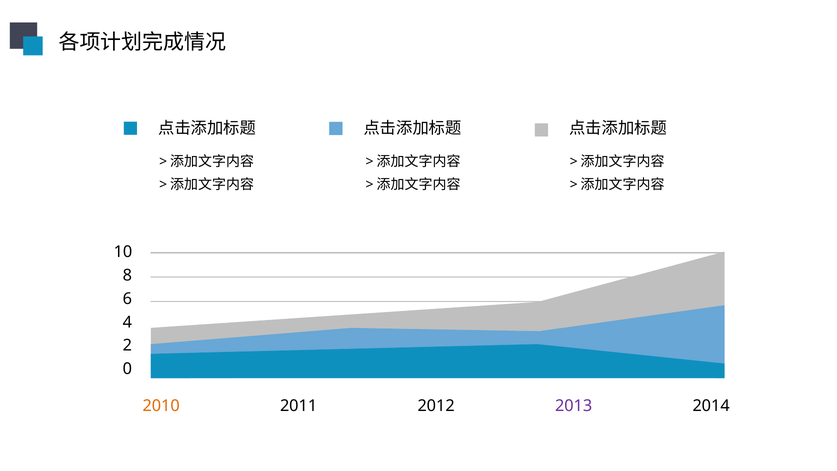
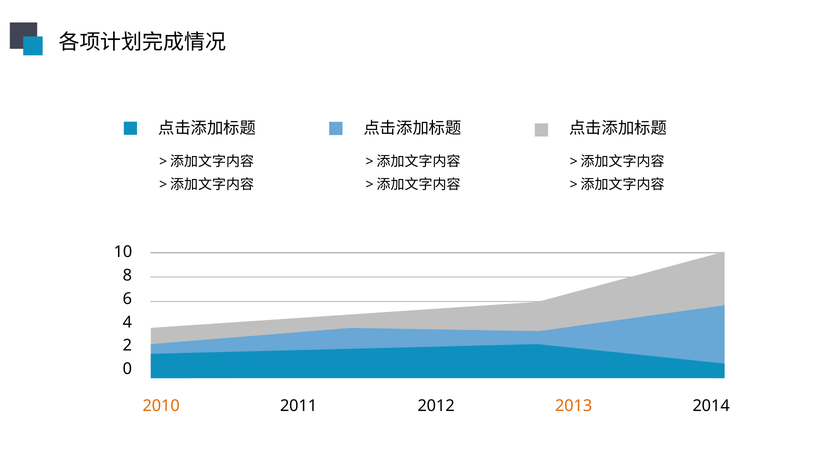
2013 colour: purple -> orange (574, 406)
